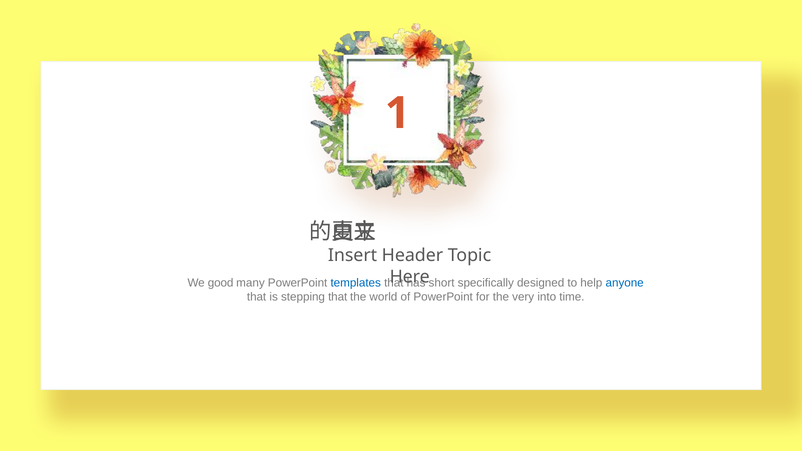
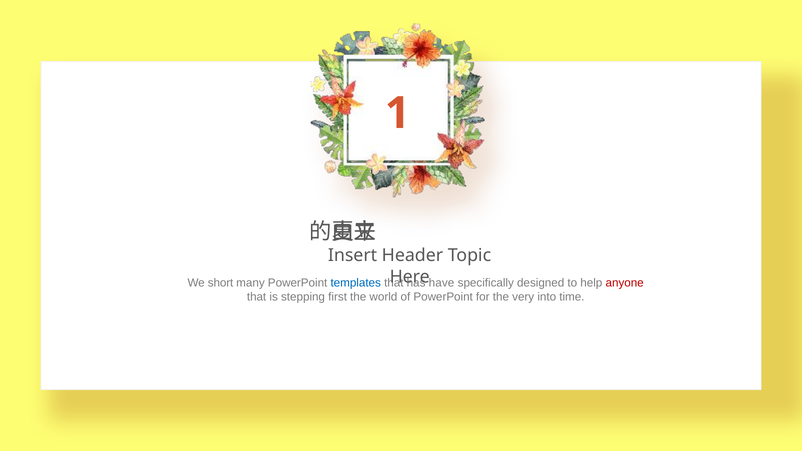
good: good -> short (221, 283)
short: short -> have (442, 283)
anyone colour: blue -> red (625, 283)
stepping that: that -> first (338, 297)
